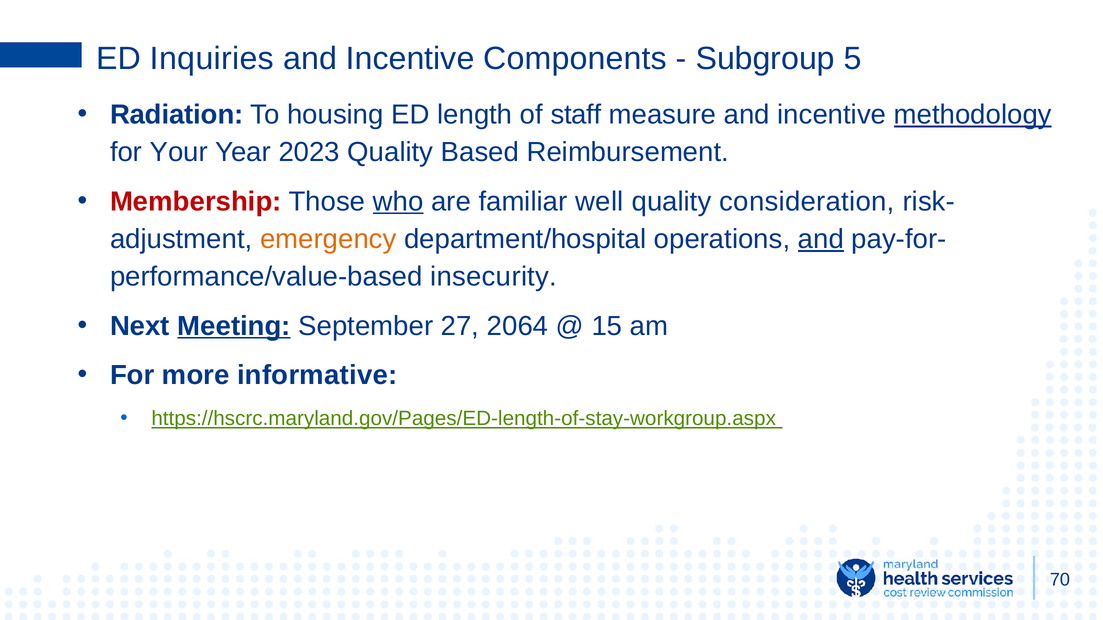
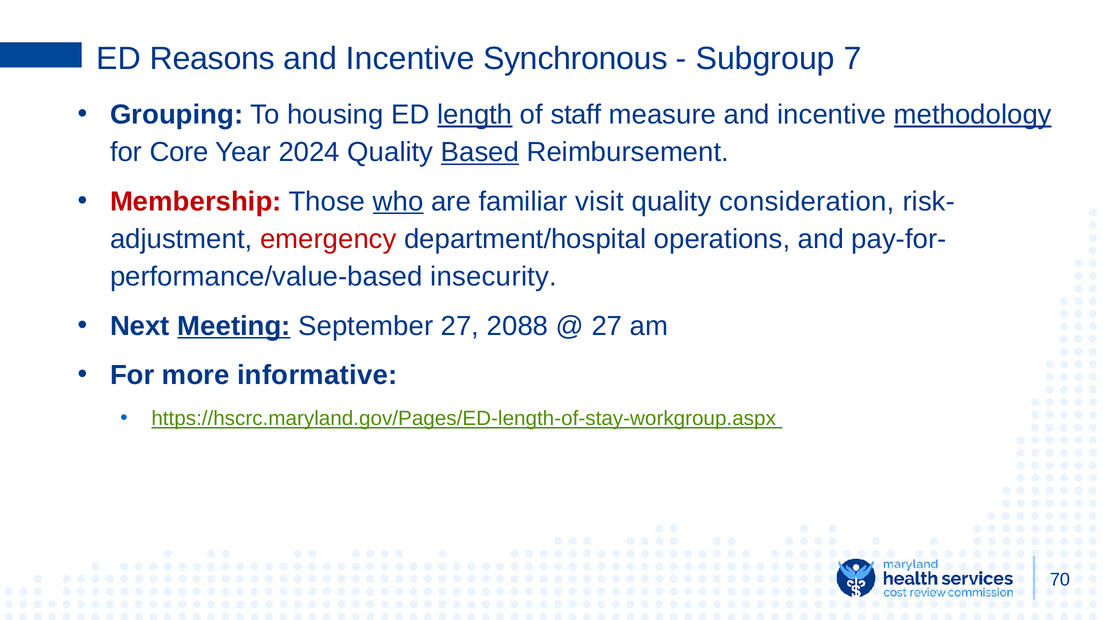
Inquiries: Inquiries -> Reasons (212, 59)
Components: Components -> Synchronous (575, 59)
5: 5 -> 7 (853, 59)
Radiation: Radiation -> Grouping (177, 115)
length underline: none -> present (475, 115)
Your: Your -> Core (179, 152)
2023: 2023 -> 2024 (309, 152)
Based underline: none -> present (480, 152)
well: well -> visit (599, 202)
emergency colour: orange -> red (328, 239)
and underline: present -> none (821, 239)
2064: 2064 -> 2088 (518, 326)
15: 15 -> 27 (607, 326)
